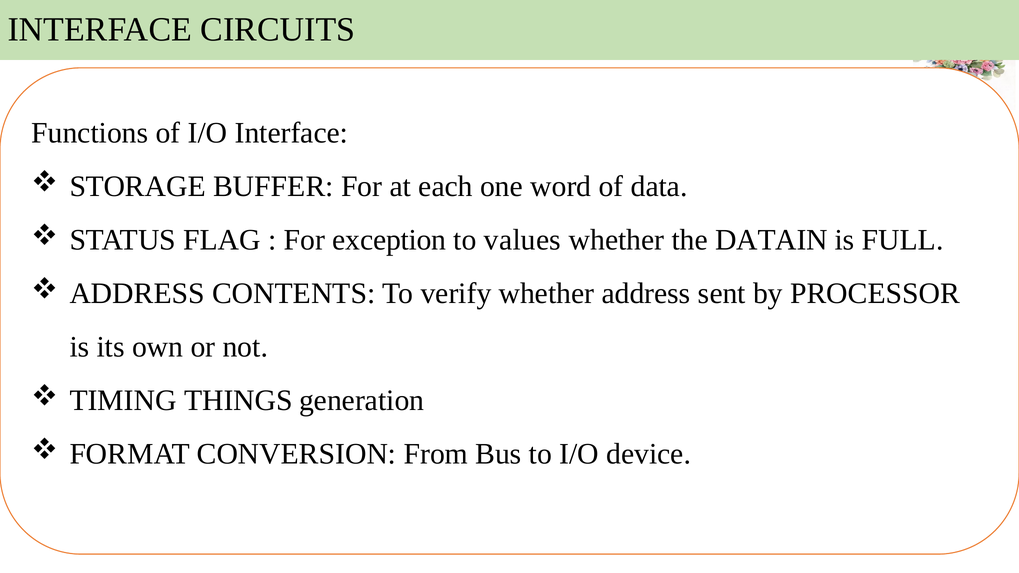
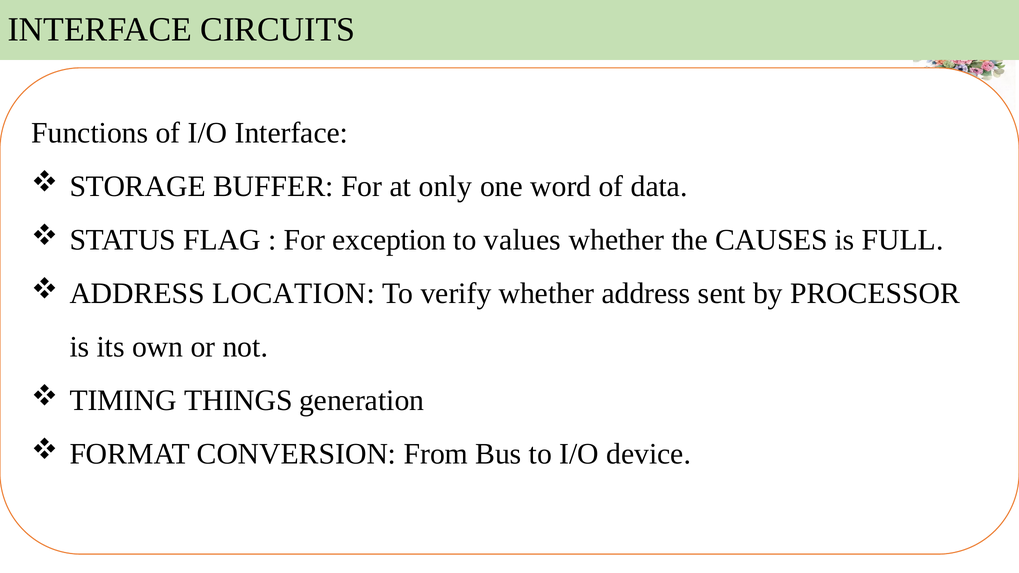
each: each -> only (445, 187)
DATAIN: DATAIN -> CAUSES (771, 240)
CONTENTS: CONTENTS -> LOCATION (294, 294)
